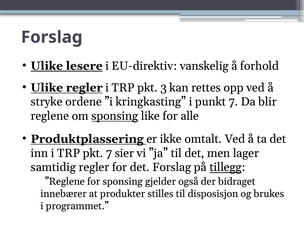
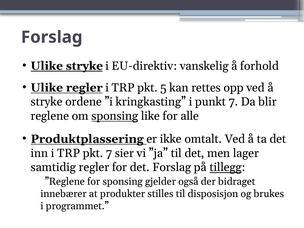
Ulike lesere: lesere -> stryke (84, 66)
3: 3 -> 5 (164, 88)
